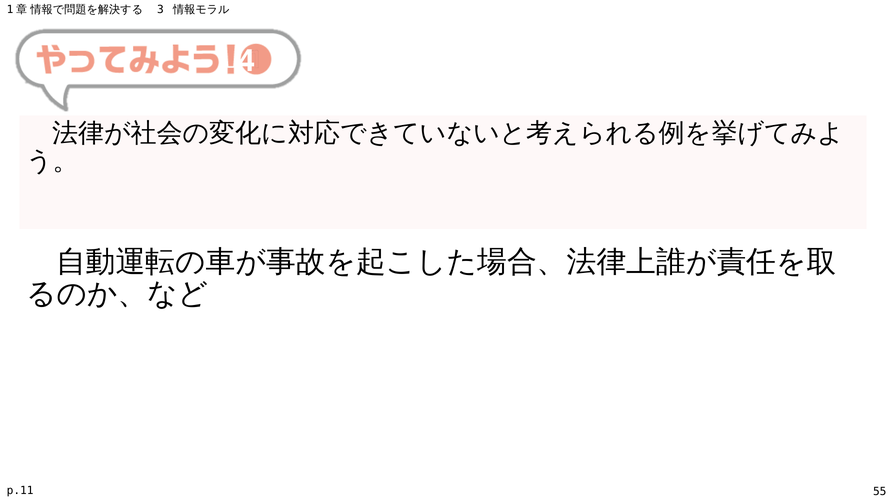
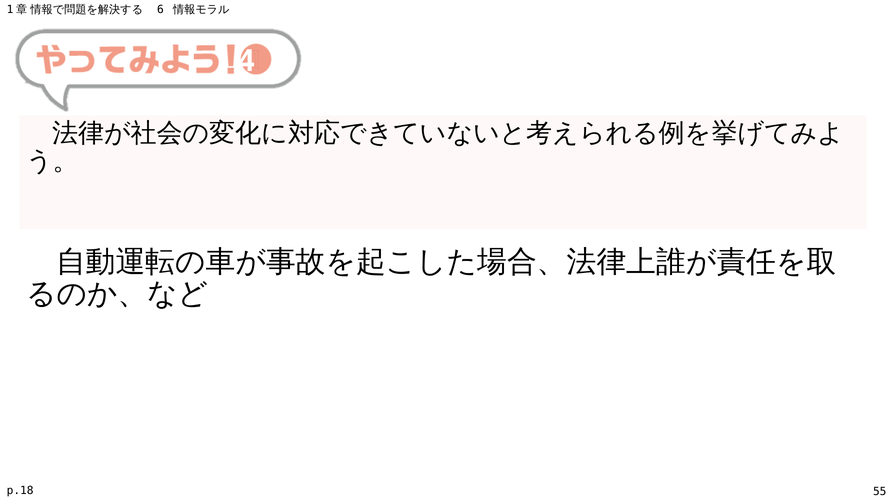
3: 3 -> 6 (160, 9)
p.11: p.11 -> p.18 (20, 490)
